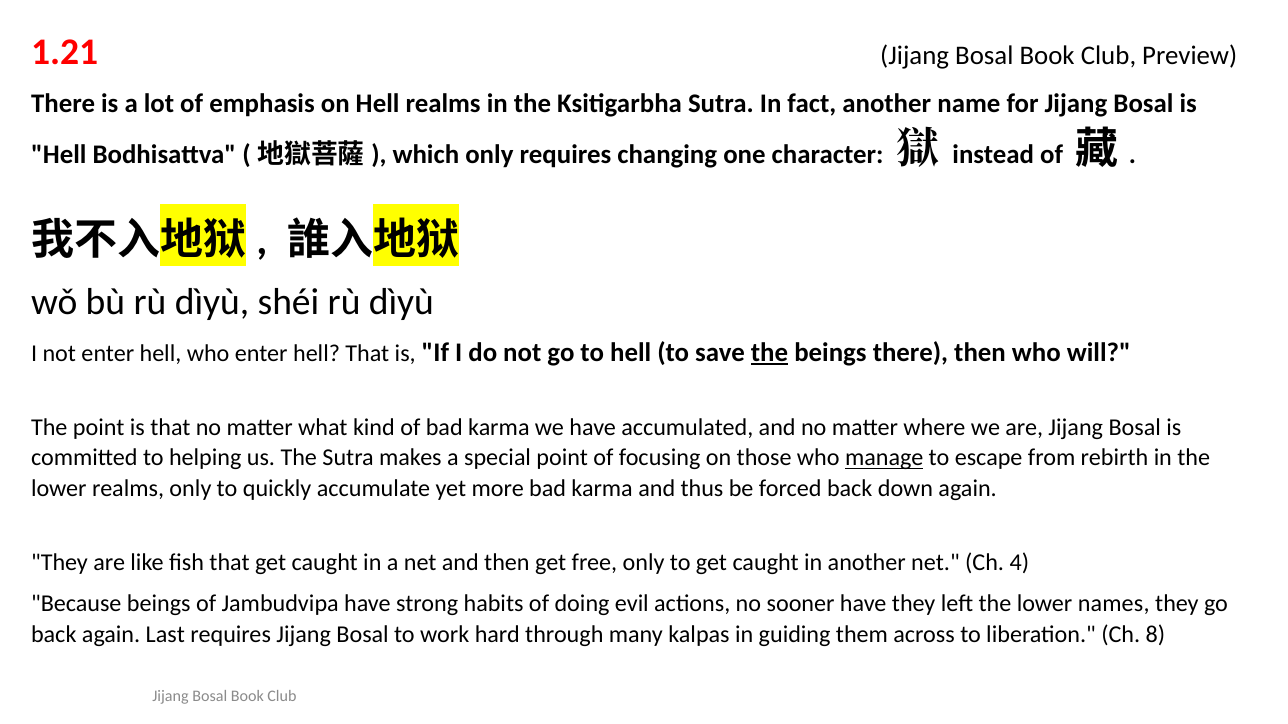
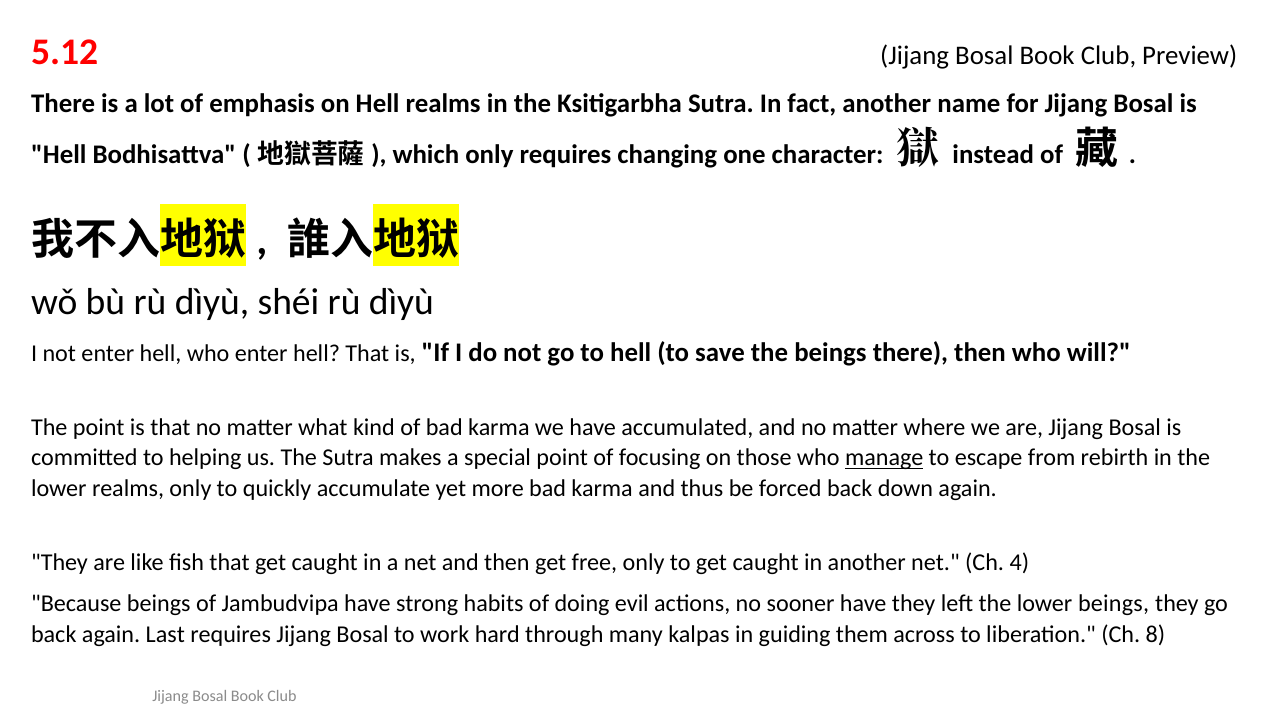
1.21: 1.21 -> 5.12 (65, 52)
the underline: present -> none (769, 353)
lower names: names -> beings (1114, 604)
